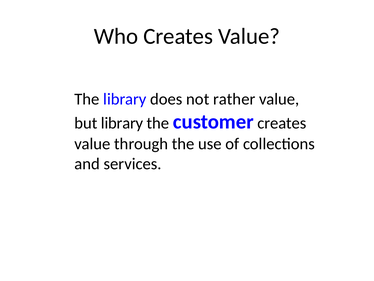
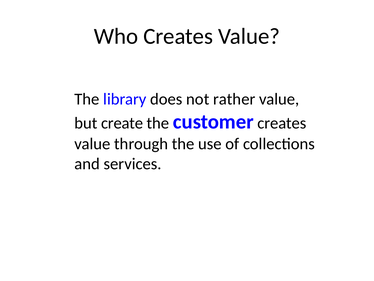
but library: library -> create (122, 123)
